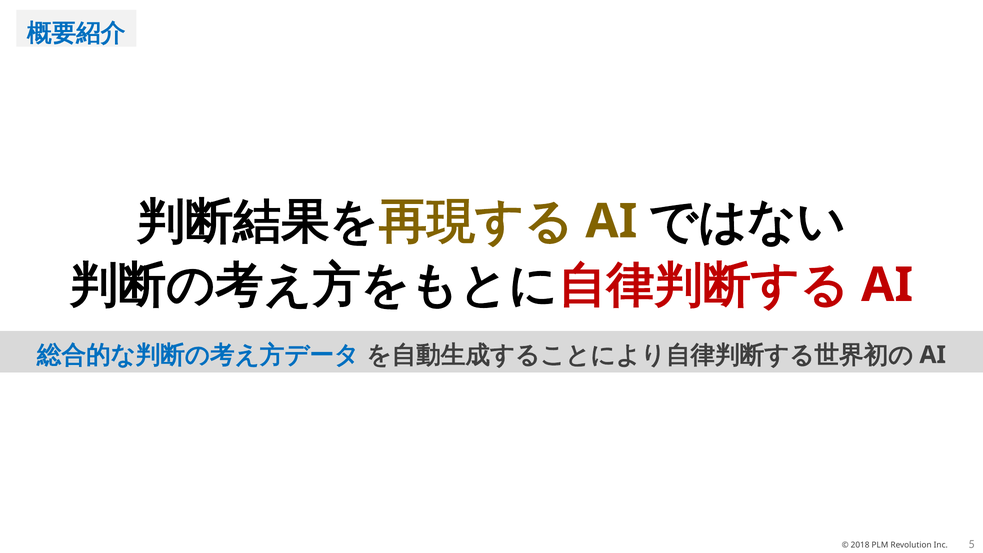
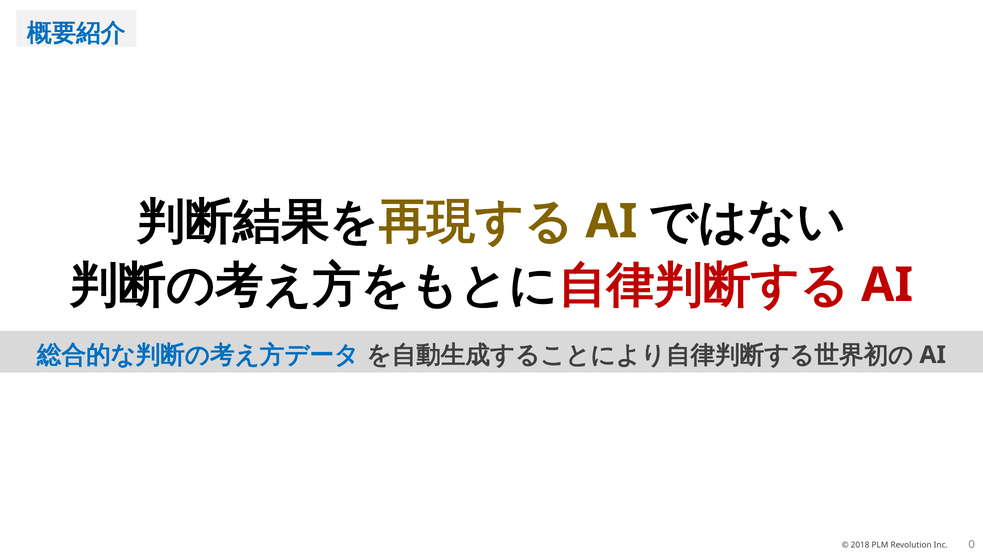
5: 5 -> 0 (972, 544)
